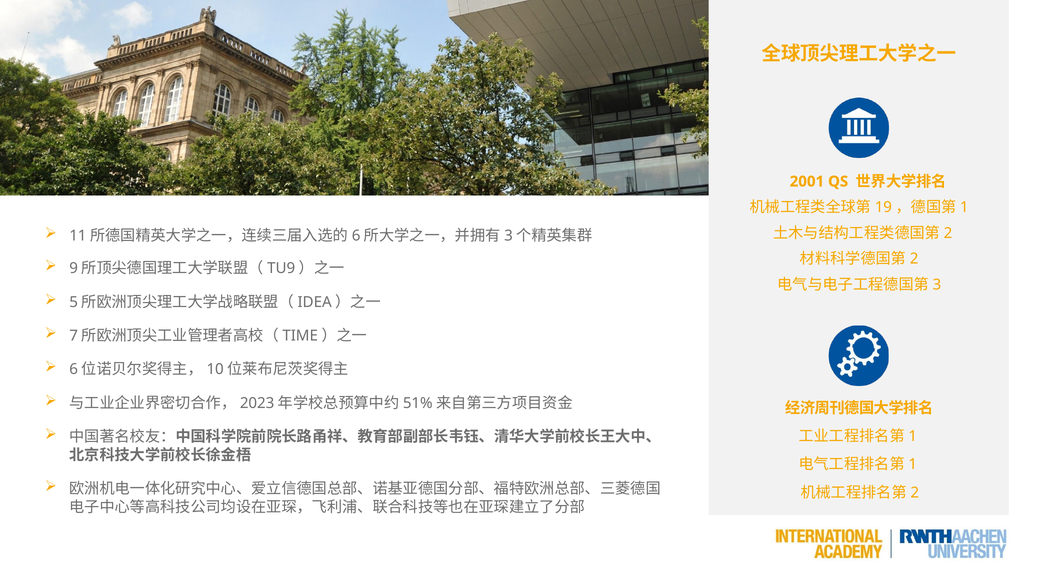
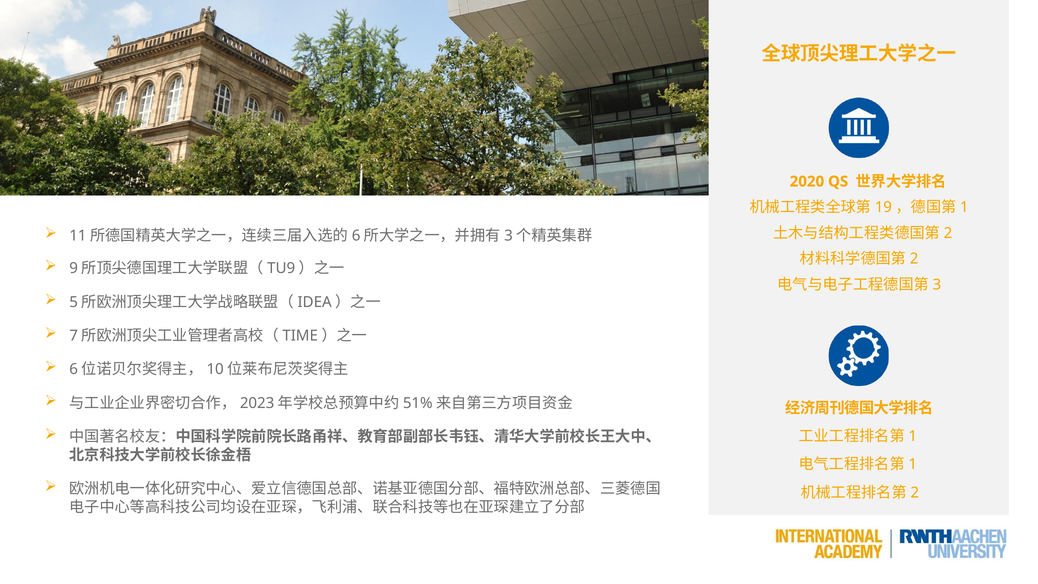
2001: 2001 -> 2020 (807, 182)
